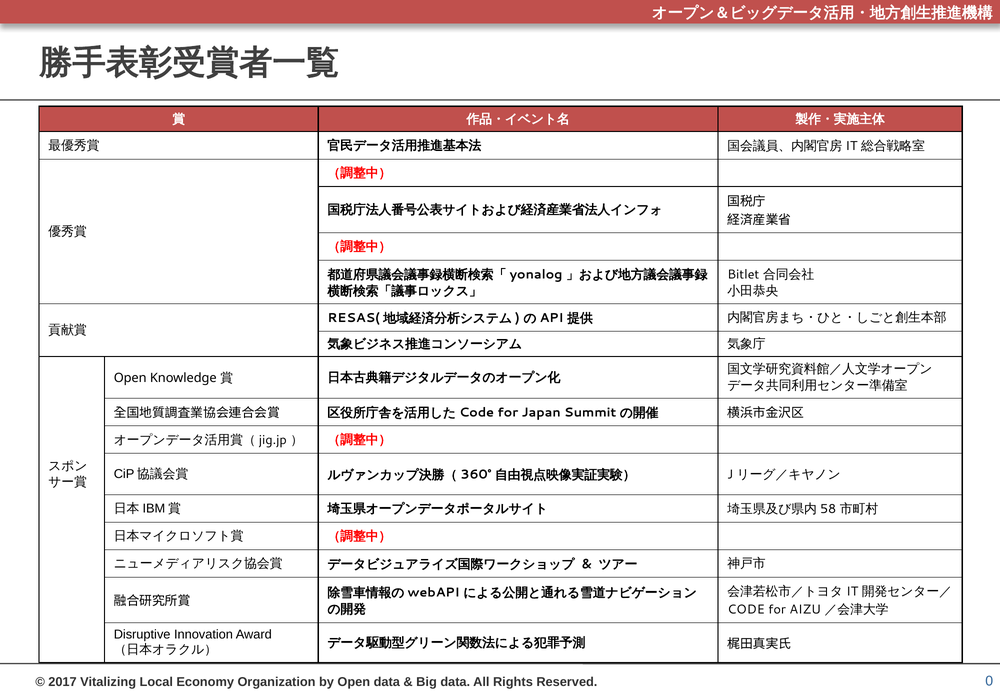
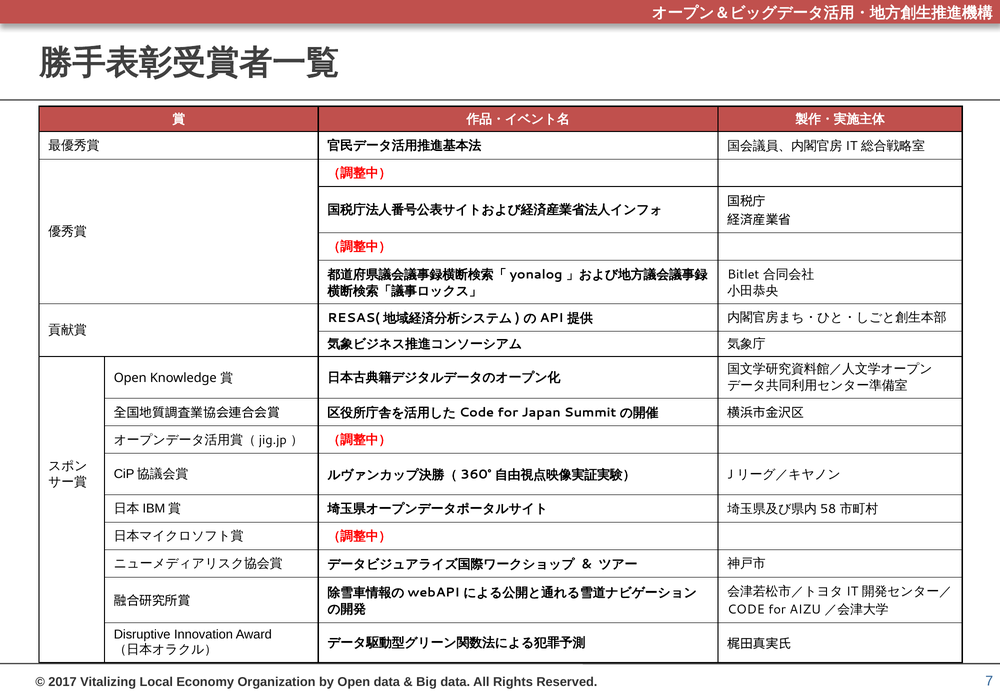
0: 0 -> 7 (989, 681)
